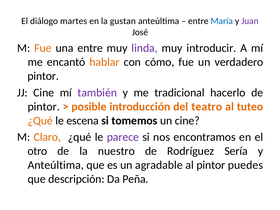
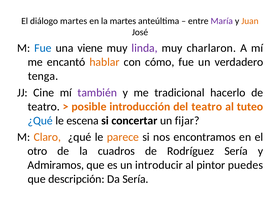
la gustan: gustan -> martes (123, 21)
María colour: blue -> purple (222, 21)
Juan colour: purple -> orange (250, 21)
Fue colour: orange -> blue (43, 48)
una entre: entre -> viene (90, 48)
introducir: introducir -> charlaron (211, 48)
pintor: pintor -> tenga (43, 76)
pintor: pintor -> teatro (44, 107)
¿Qué colour: orange -> blue (40, 121)
tomemos: tomemos -> concertar (134, 121)
un cine: cine -> fijar (187, 121)
parece colour: purple -> orange (123, 137)
nuestro: nuestro -> cuadros (116, 151)
Anteúltima: Anteúltima -> Admiramos (56, 165)
agradable: agradable -> introducir (159, 165)
Da Peña: Peña -> Sería (135, 179)
